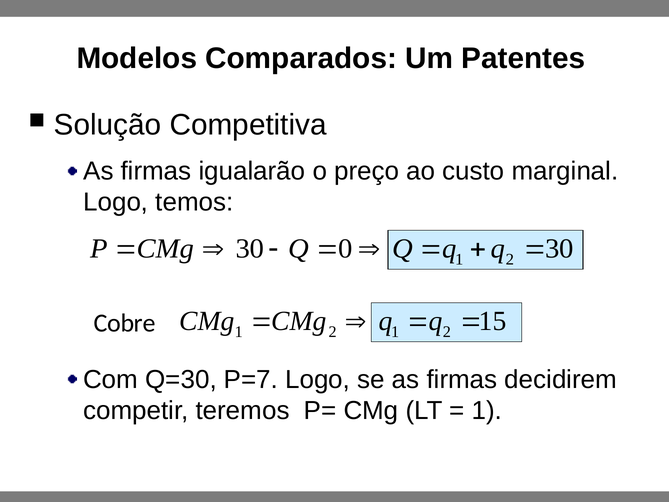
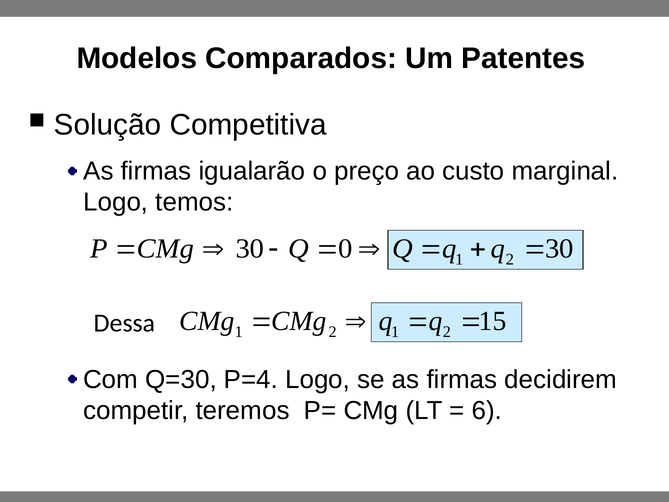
Cobre: Cobre -> Dessa (124, 323)
P=7: P=7 -> P=4 (251, 379)
1: 1 -> 6 (487, 411)
